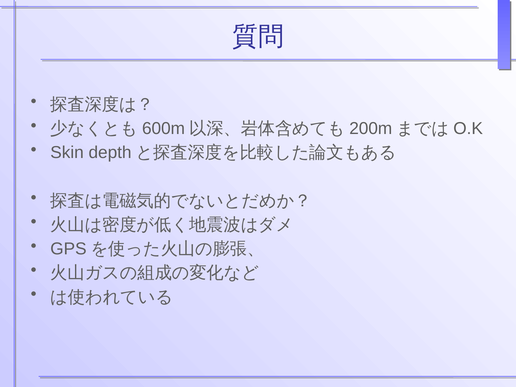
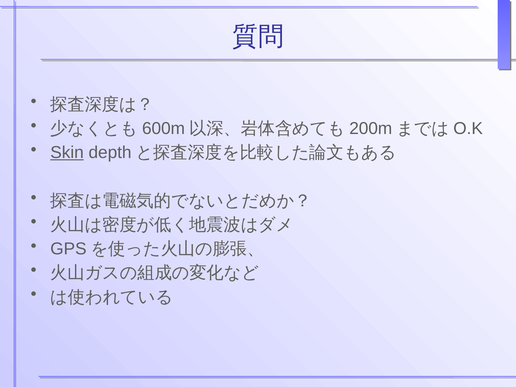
Skin underline: none -> present (67, 153)
